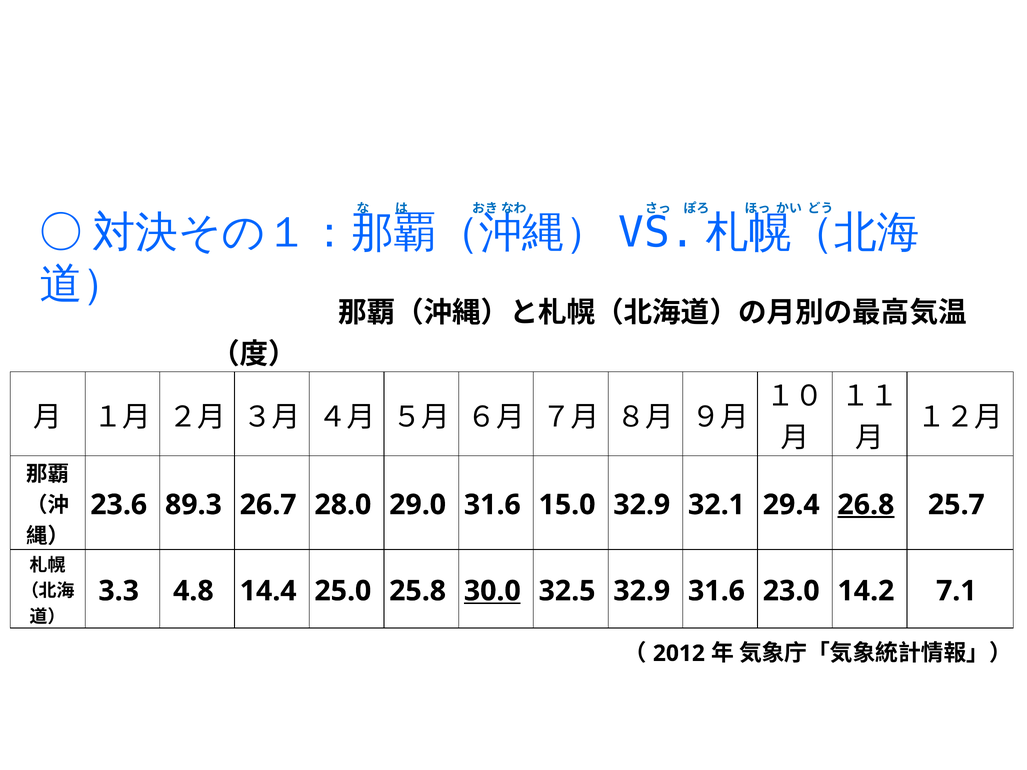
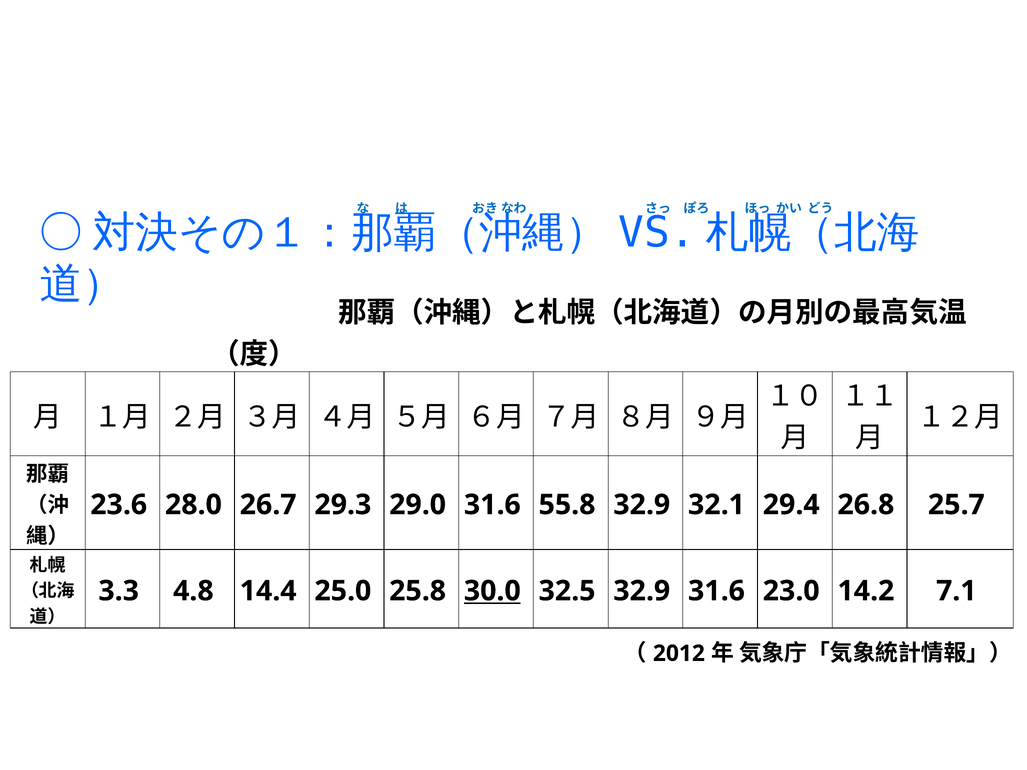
89.3: 89.3 -> 28.0 (193, 505)
28.0: 28.0 -> 29.3 (343, 505)
15.0: 15.0 -> 55.8 (567, 505)
26.8 underline: present -> none (866, 505)
